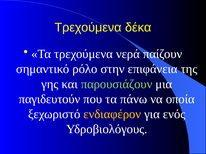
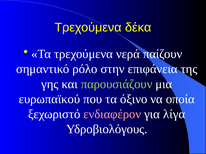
παγιδευτούν: παγιδευτούν -> ευρωπαϊκού (49, 99)
πάνω: πάνω -> όξινο (134, 99)
ενδιαφέρον colour: yellow -> pink (112, 115)
ενός: ενός -> λίγα (174, 115)
